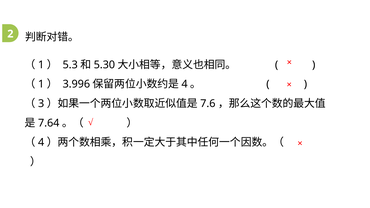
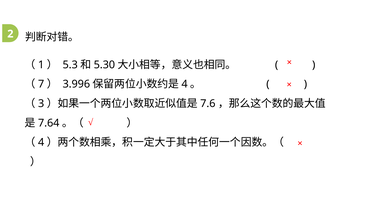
1: 1 -> 7 (41, 84)
